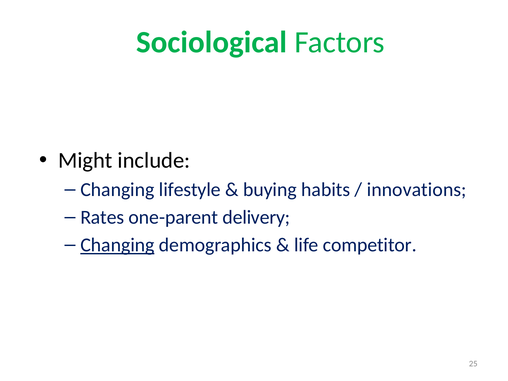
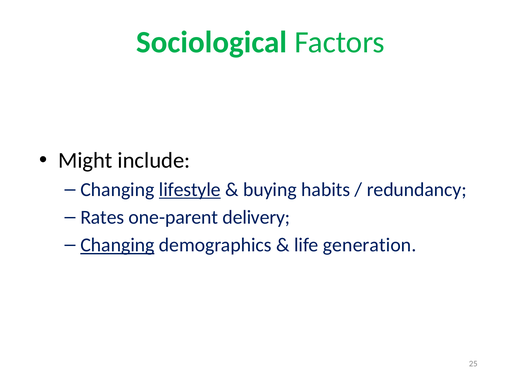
lifestyle underline: none -> present (190, 190)
innovations: innovations -> redundancy (417, 190)
competitor: competitor -> generation (370, 245)
